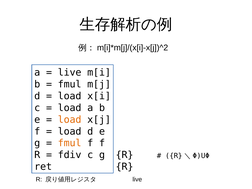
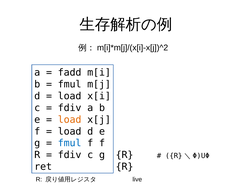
live: live -> fadd (70, 73)
load: load -> fdiv (70, 108)
fmul colour: orange -> blue (70, 143)
